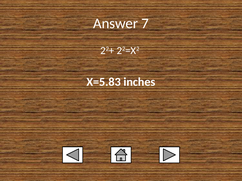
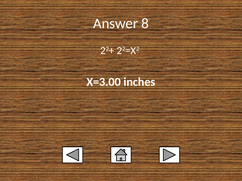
7: 7 -> 8 (145, 23)
X=5.83: X=5.83 -> X=3.00 (104, 82)
